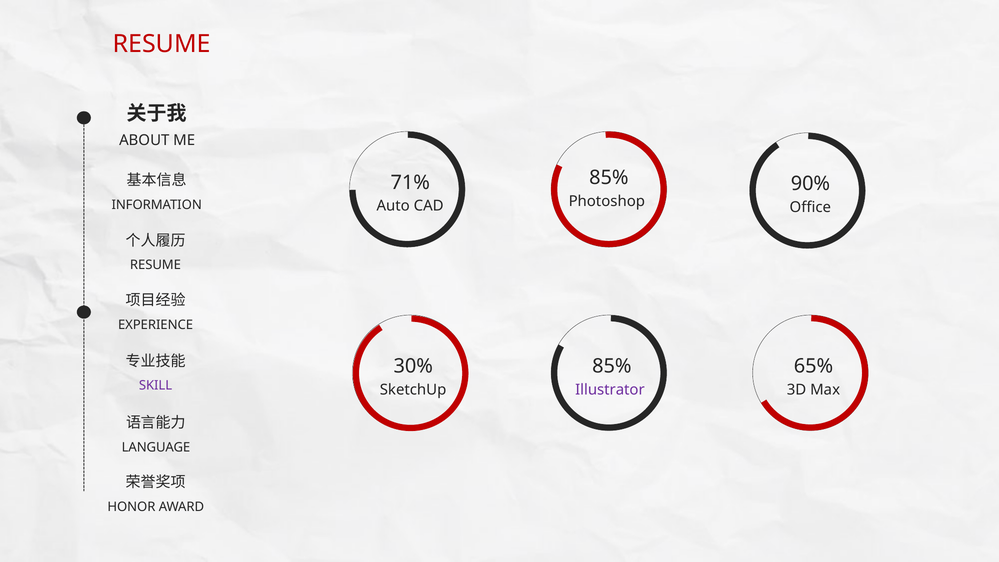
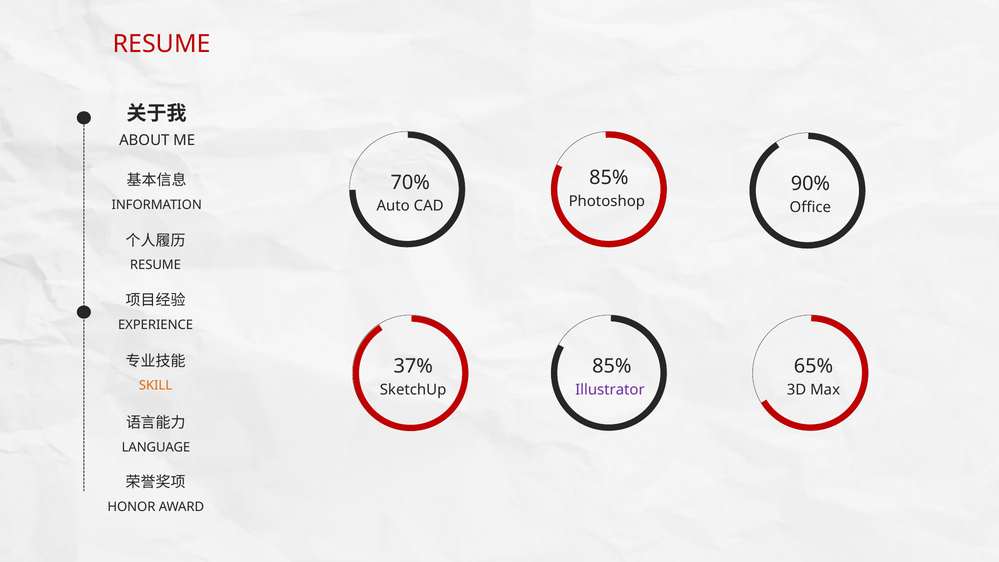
71%: 71% -> 70% (410, 182)
30%: 30% -> 37% (413, 366)
SKILL colour: purple -> orange (156, 386)
